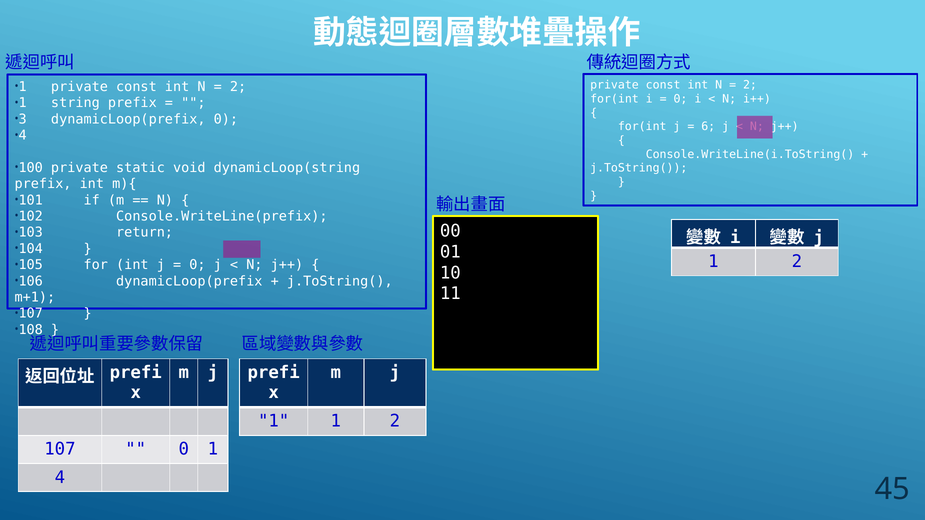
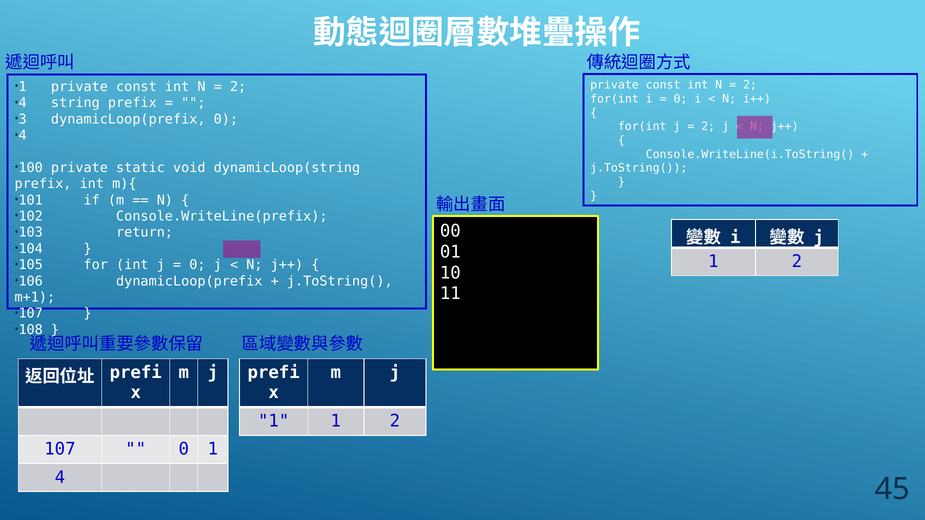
1: 1 -> 4 (23, 103)
6: 6 -> 2 (708, 127)
